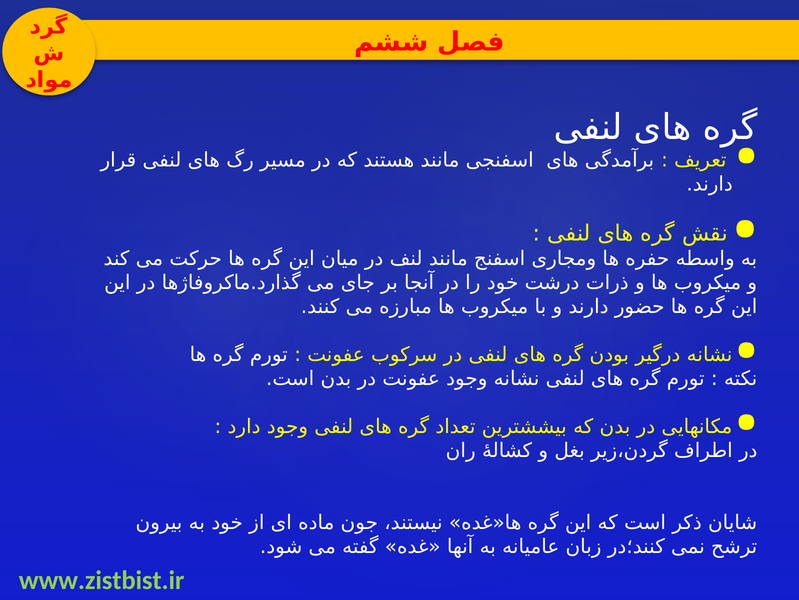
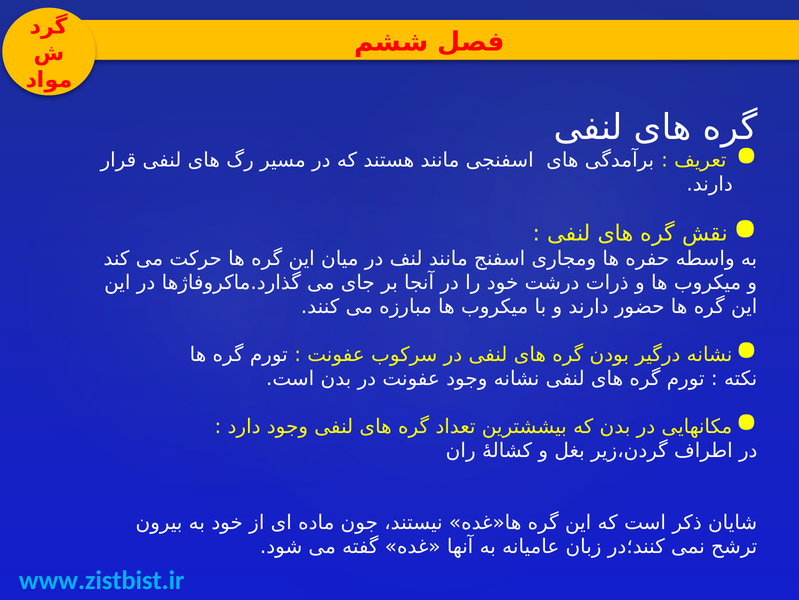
www.zistbist.ir colour: light green -> light blue (102, 580)
